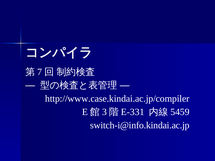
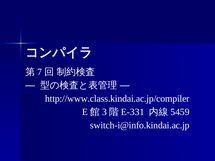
http://www.case.kindai.ac.jp/compiler: http://www.case.kindai.ac.jp/compiler -> http://www.class.kindai.ac.jp/compiler (117, 99)
